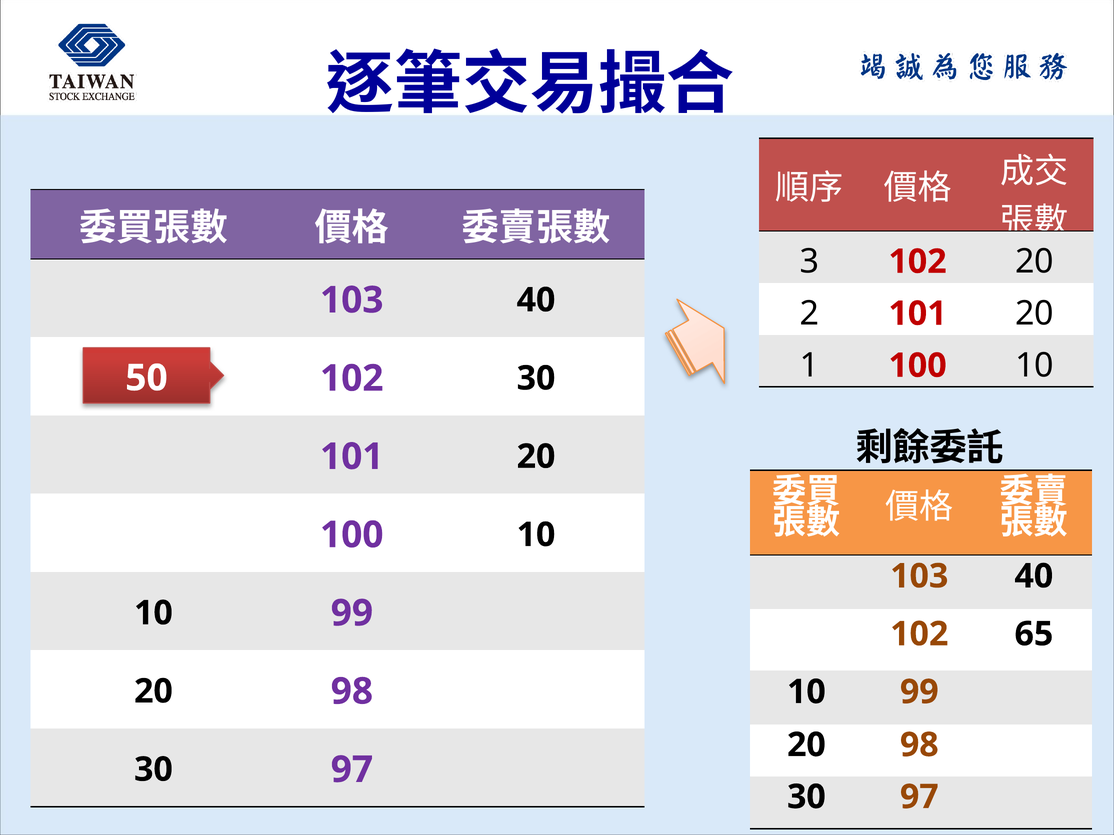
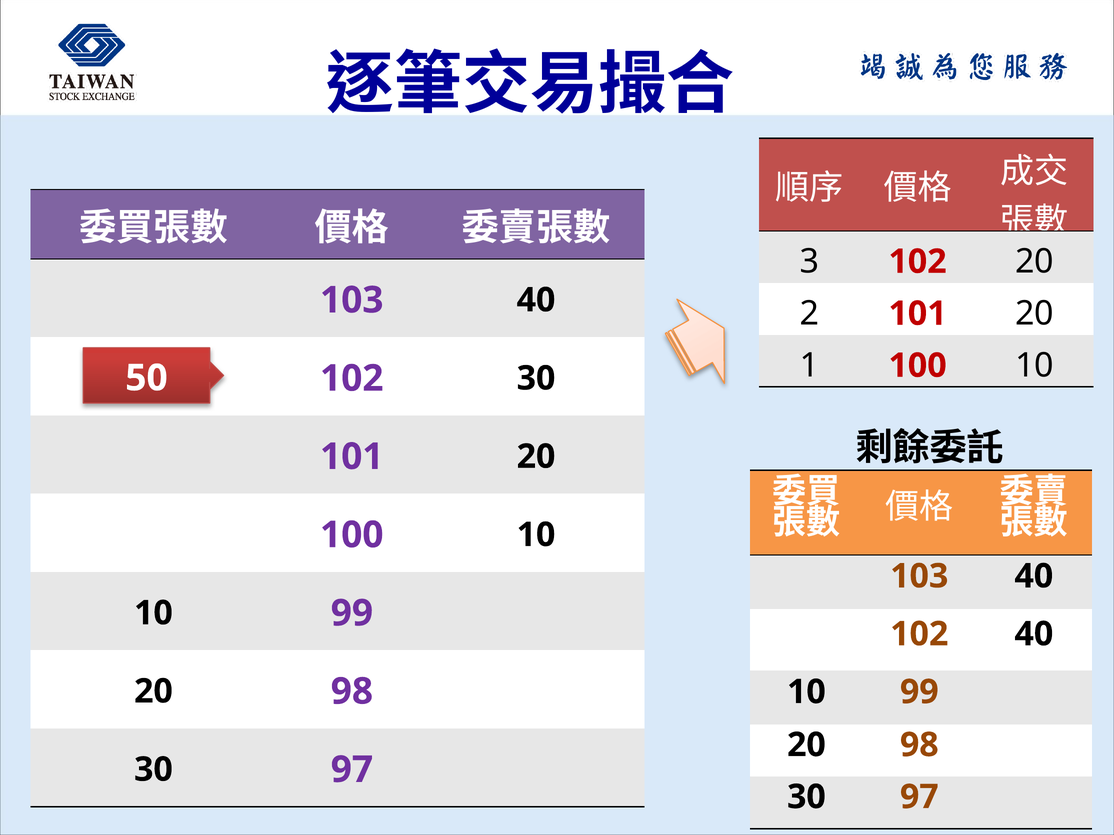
102 65: 65 -> 40 (1034, 634)
